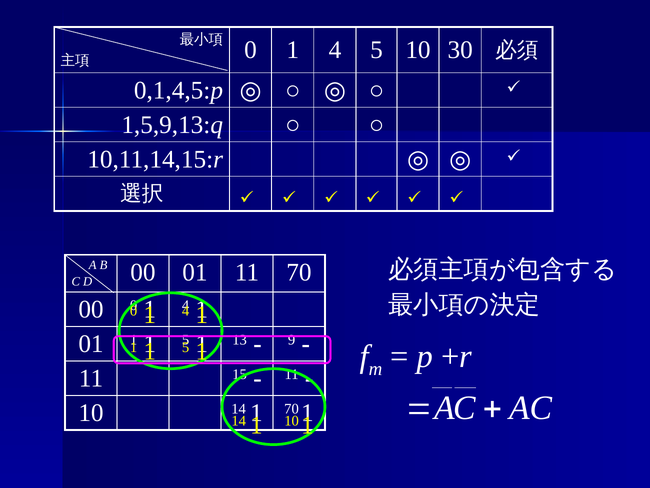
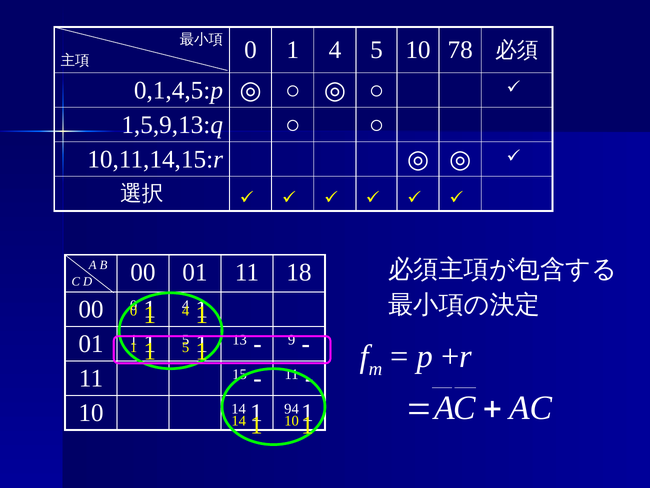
30: 30 -> 78 (460, 50)
11 70: 70 -> 18 (299, 272)
70: 70 -> 94 (292, 408)
